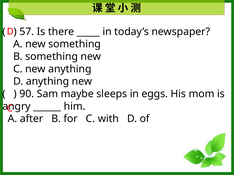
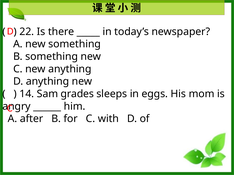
57: 57 -> 22 (27, 32)
90: 90 -> 14 (27, 94)
maybe: maybe -> grades (77, 94)
